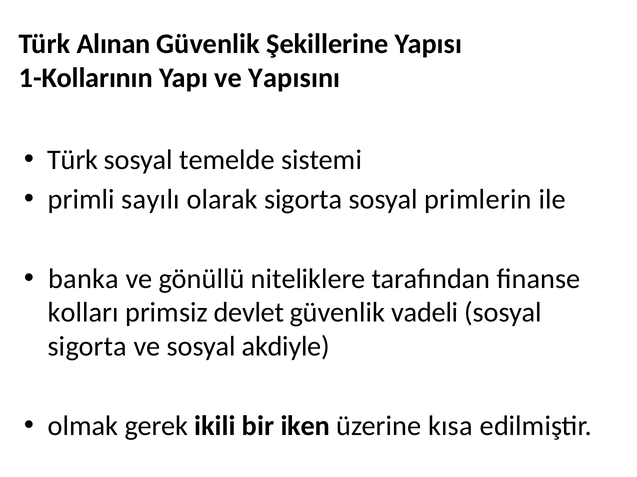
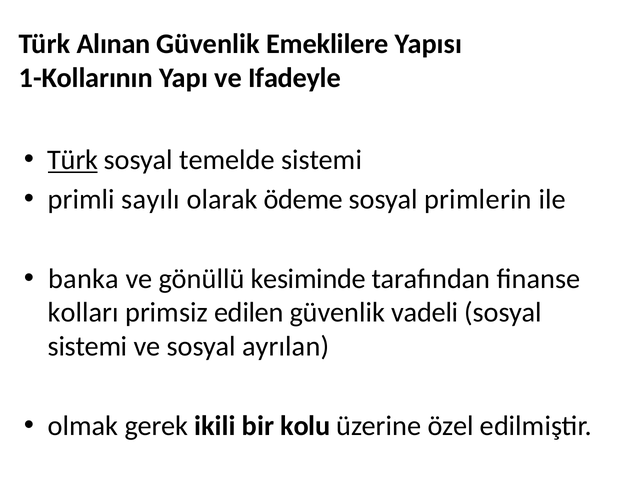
Şekillerine: Şekillerine -> Emeklilere (327, 44)
Yapısını: Yapısını -> Ifadeyle (295, 78)
Türk underline: none -> present (73, 160)
olarak sigorta: sigorta -> ödeme (303, 200)
niteliklere: niteliklere -> kesiminde (308, 279)
devlet: devlet -> edilen (249, 313)
sigorta: sigorta -> sistemi (88, 347)
akdiyle: akdiyle -> ayrılan (286, 347)
iken: iken -> kolu (305, 426)
kısa: kısa -> özel (451, 426)
